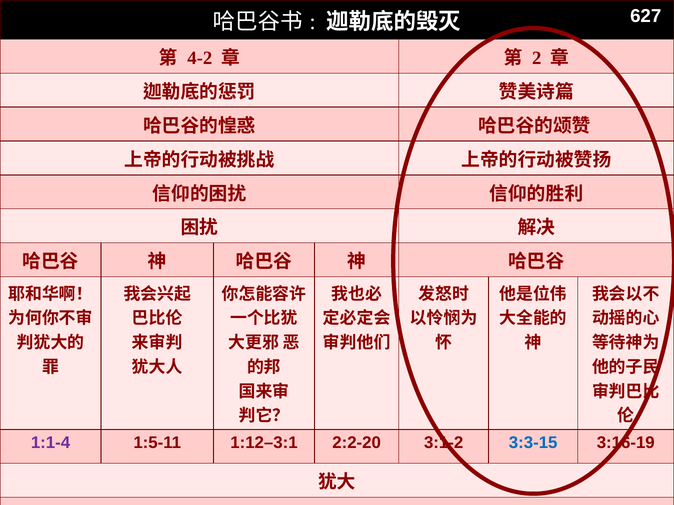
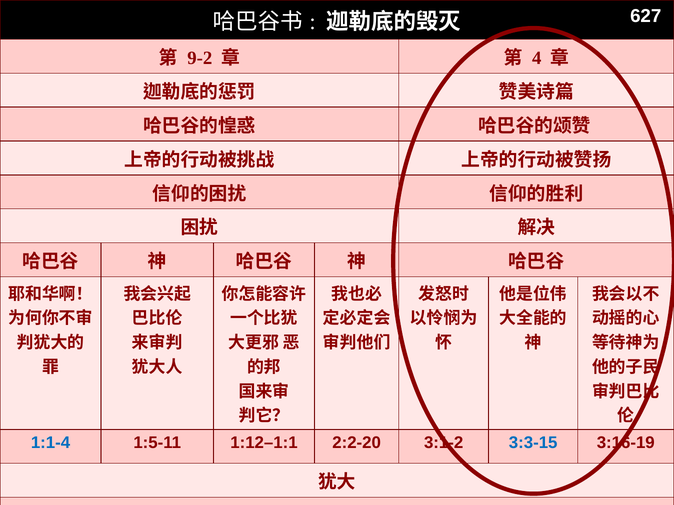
4-2: 4-2 -> 9-2 (200, 58)
2: 2 -> 4 (537, 58)
1:1-4 colour: purple -> blue (51, 443)
1:12–3:1: 1:12–3:1 -> 1:12–1:1 (264, 443)
